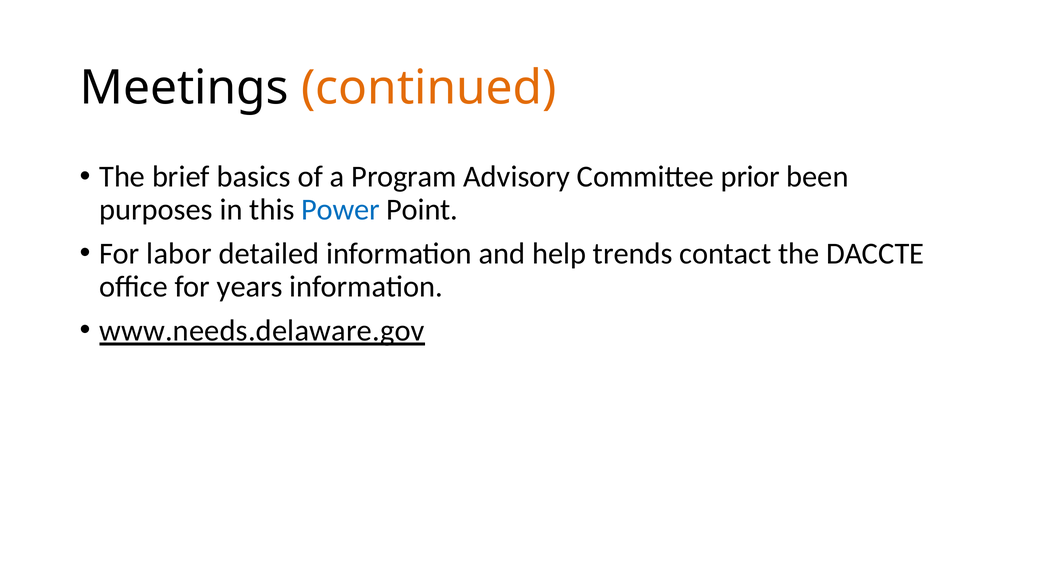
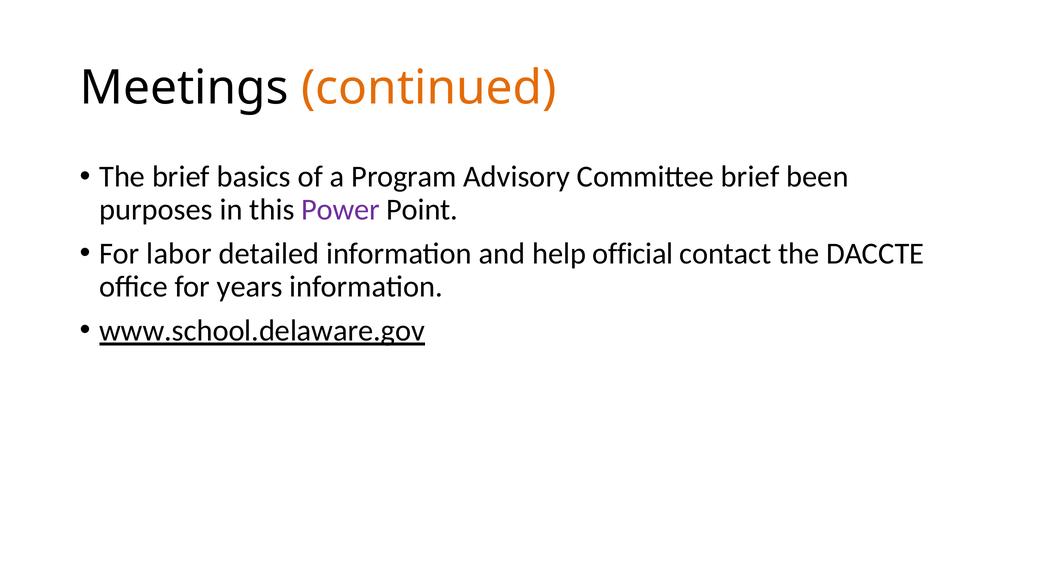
Committee prior: prior -> brief (750, 177)
Power colour: blue -> purple (341, 210)
trends: trends -> official (633, 253)
www.needs.delaware.gov: www.needs.delaware.gov -> www.school.delaware.gov (262, 331)
